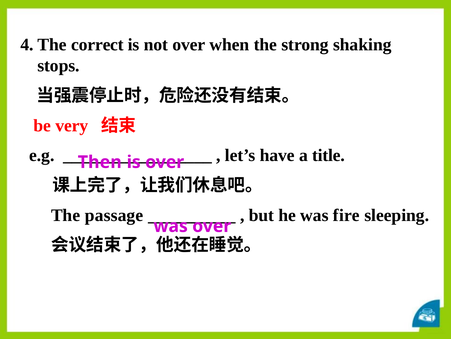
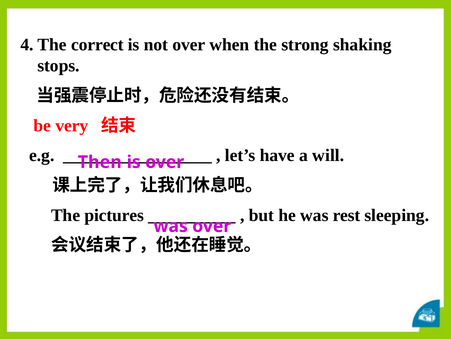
title: title -> will (328, 155)
passage: passage -> pictures (114, 215)
fire: fire -> rest (347, 215)
